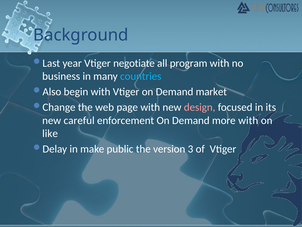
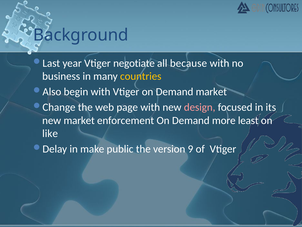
program: program -> because (188, 63)
countries colour: light blue -> yellow (141, 76)
new careful: careful -> market (79, 120)
more with: with -> least (248, 120)
3: 3 -> 9 (191, 149)
